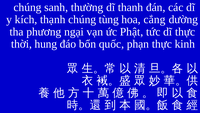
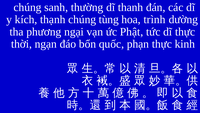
cắng: cắng -> trình (154, 19)
hung: hung -> ngạn (46, 44)
